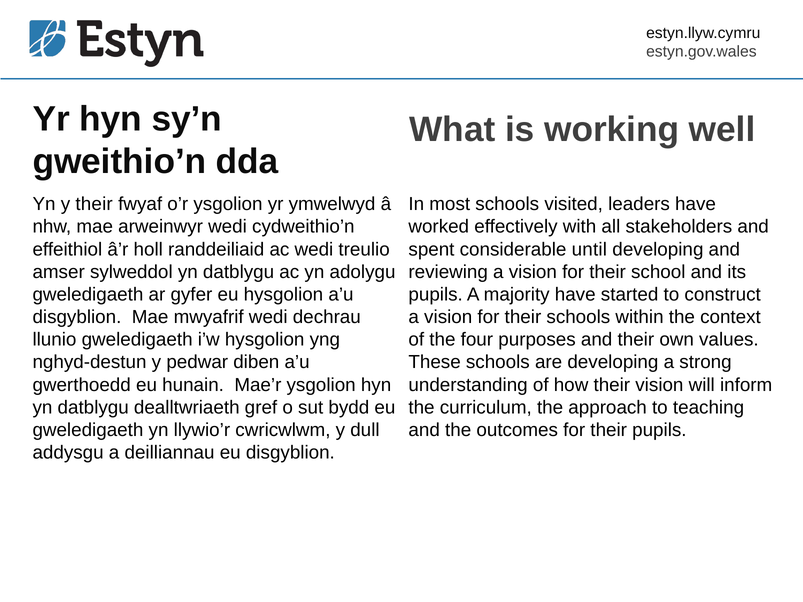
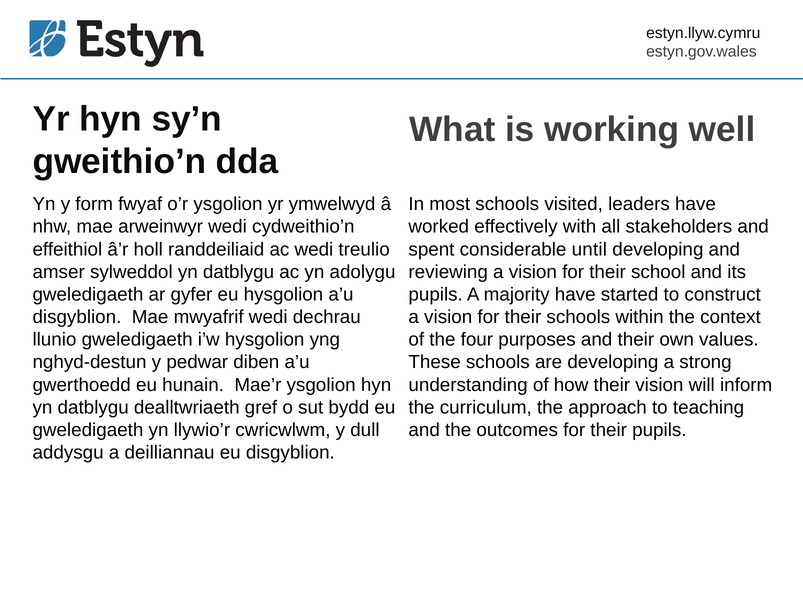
y their: their -> form (94, 204)
